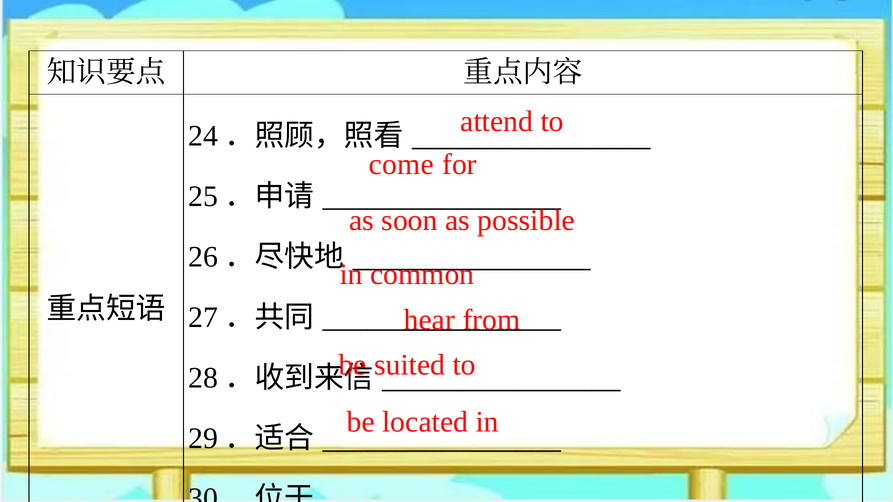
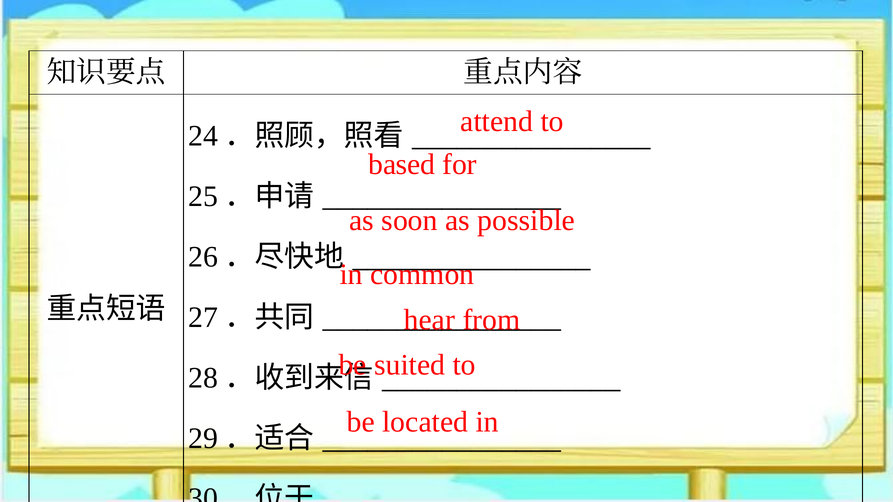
come: come -> based (402, 165)
